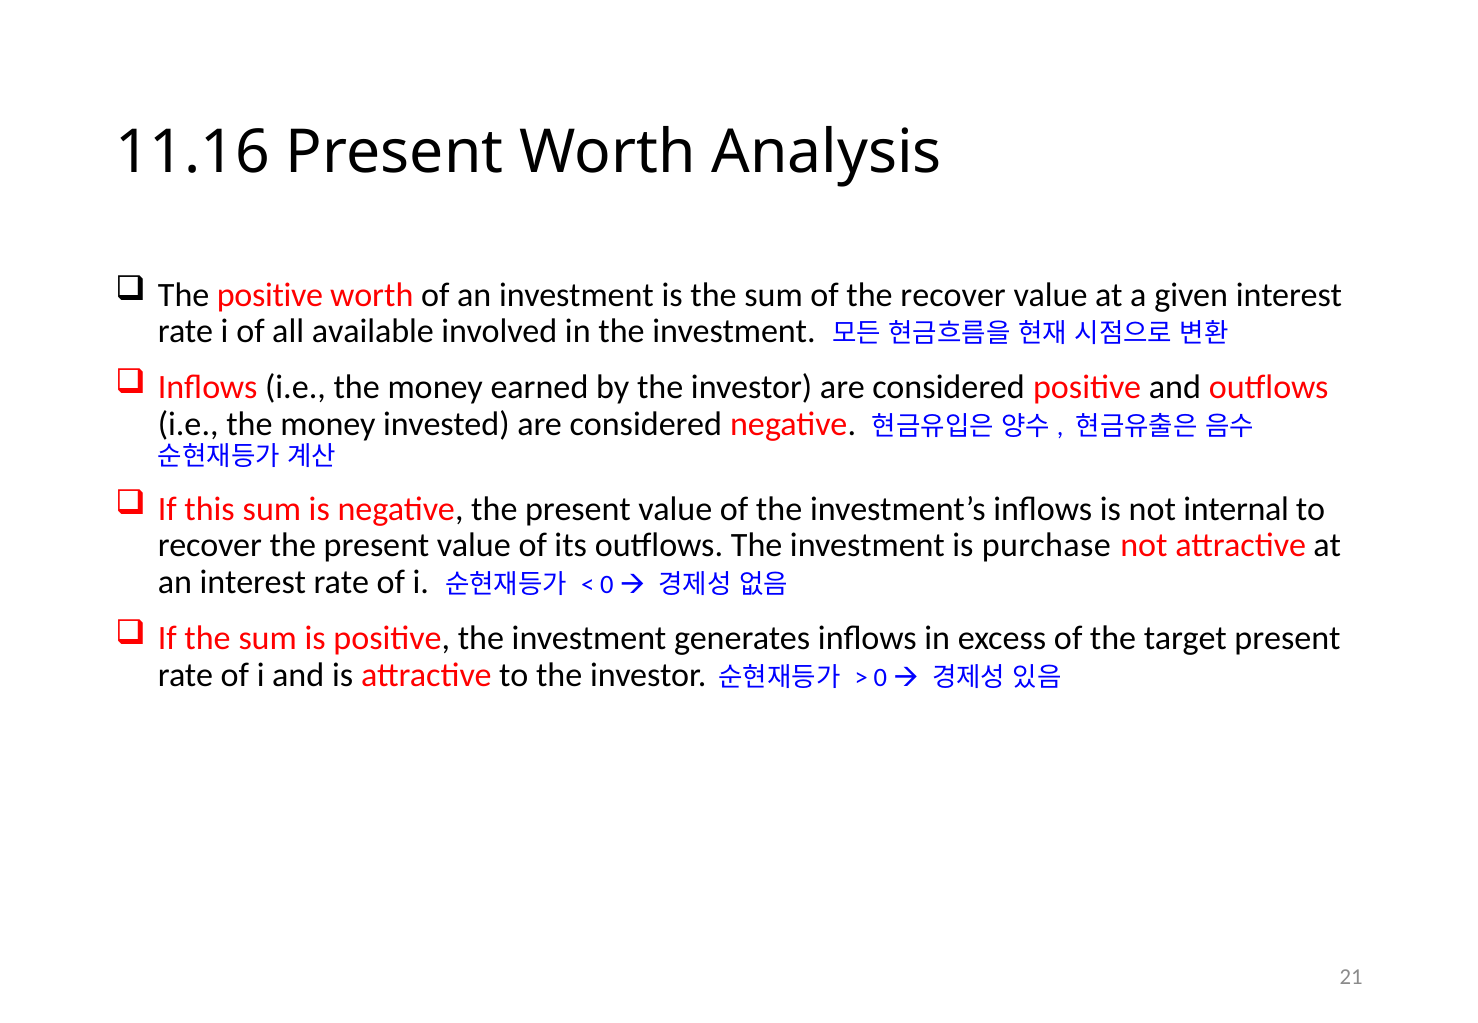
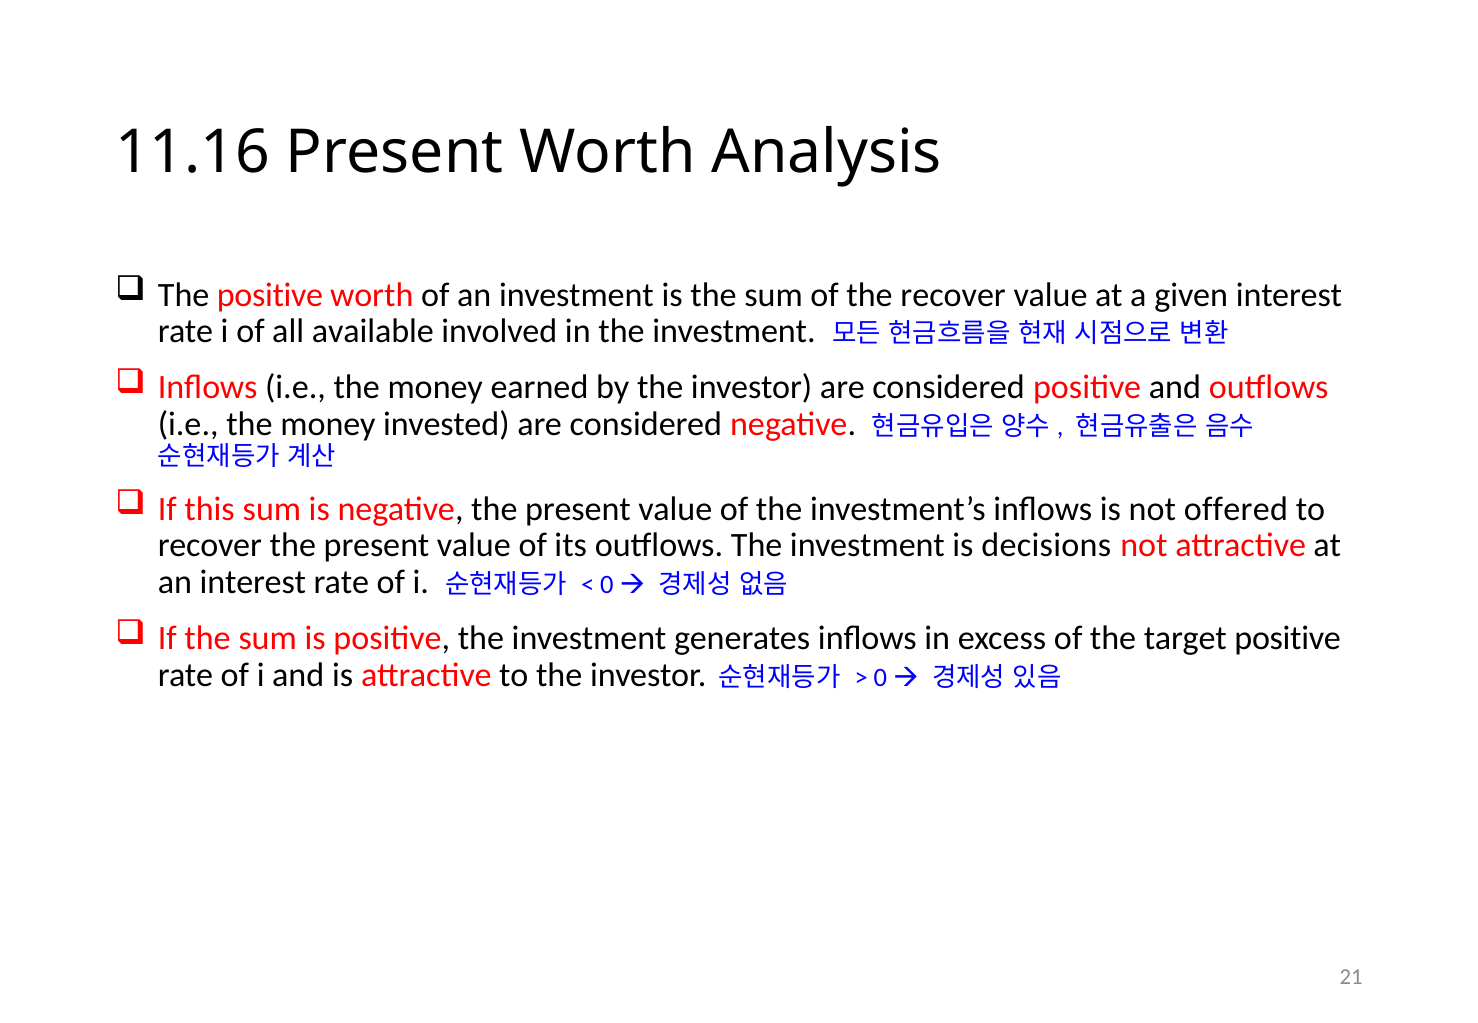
internal: internal -> offered (1236, 509)
purchase: purchase -> decisions (1046, 546)
target present: present -> positive (1288, 638)
